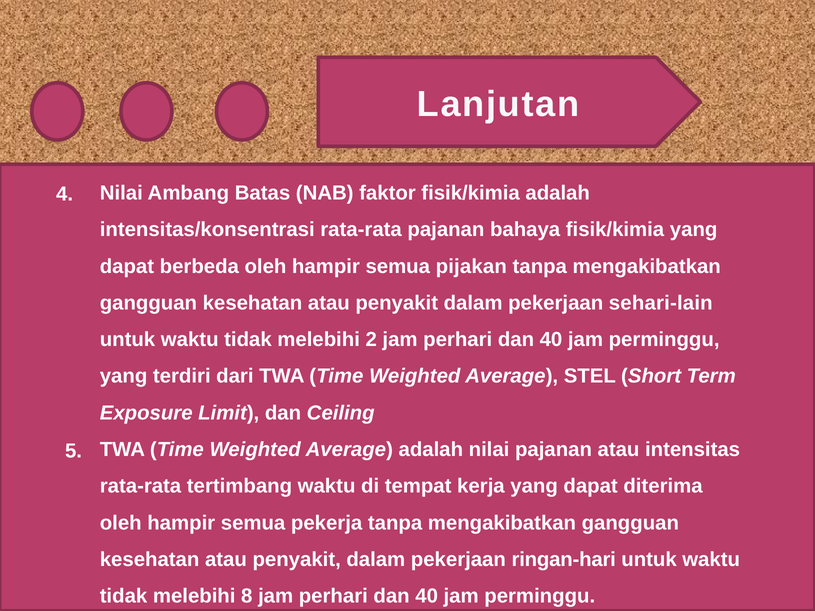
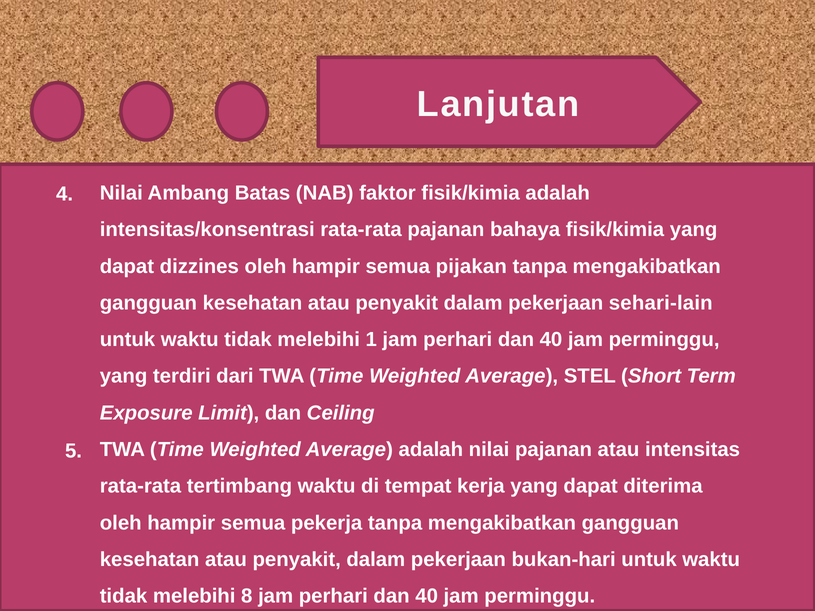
berbeda: berbeda -> dizzines (199, 266)
2: 2 -> 1 (371, 340)
ringan-hari: ringan-hari -> bukan-hari (564, 560)
